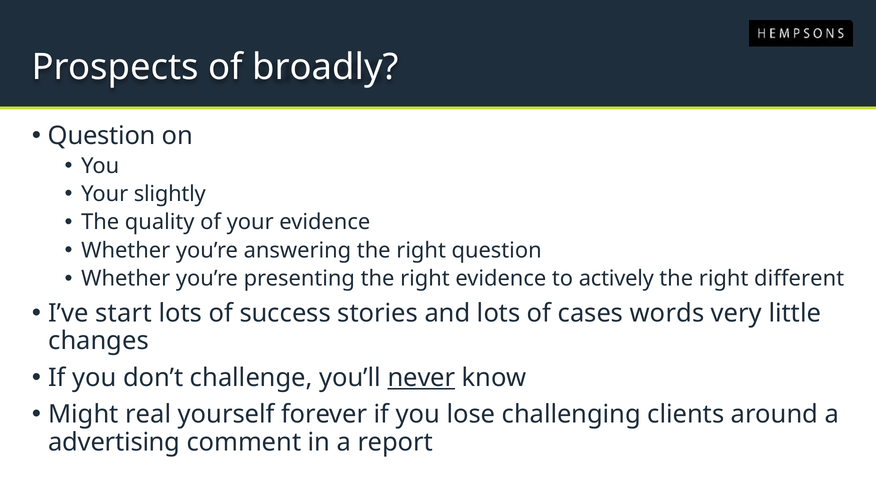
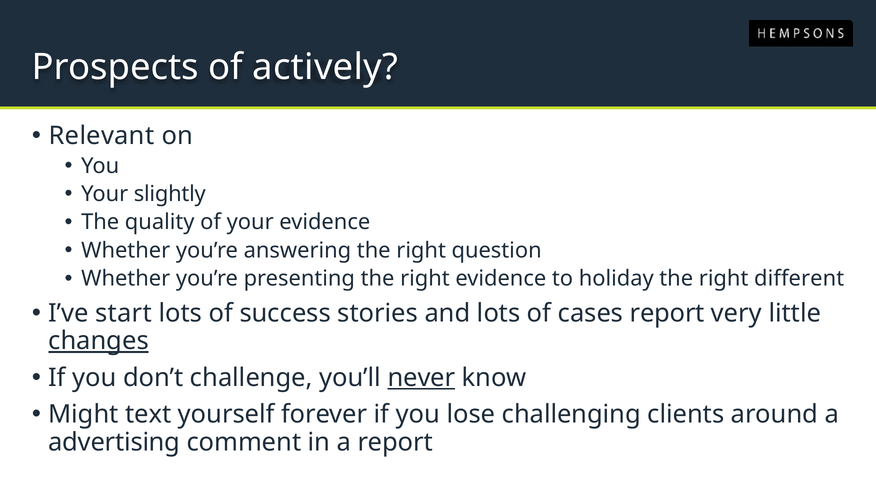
broadly: broadly -> actively (325, 67)
Question: Question -> Relevant (102, 136)
actively: actively -> holiday (616, 279)
cases words: words -> report (667, 313)
changes underline: none -> present (99, 341)
real: real -> text (148, 414)
